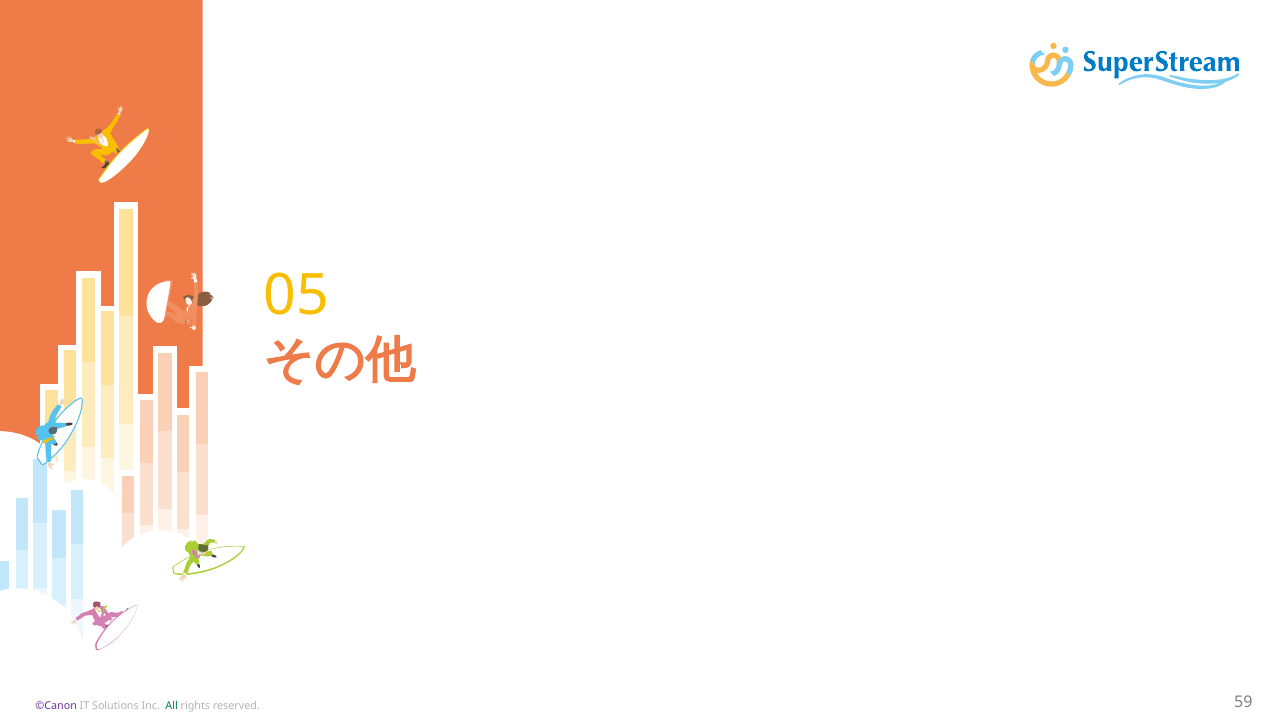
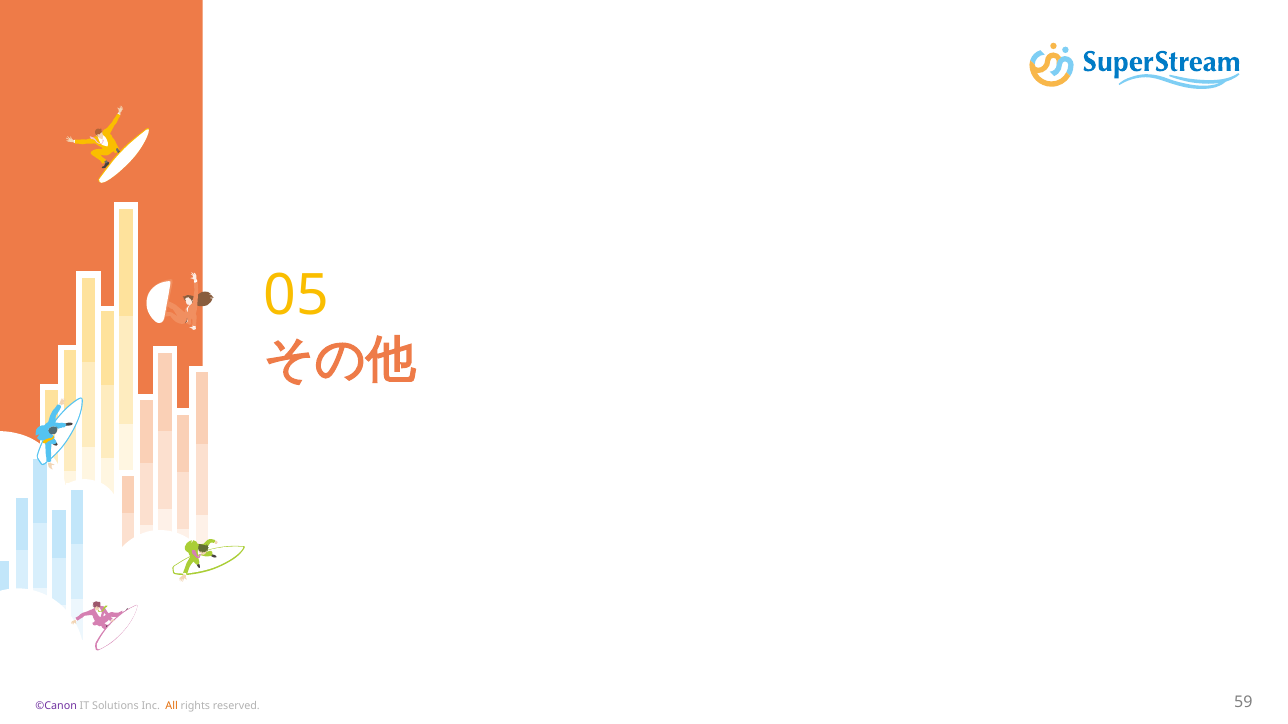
All colour: green -> orange (172, 706)
